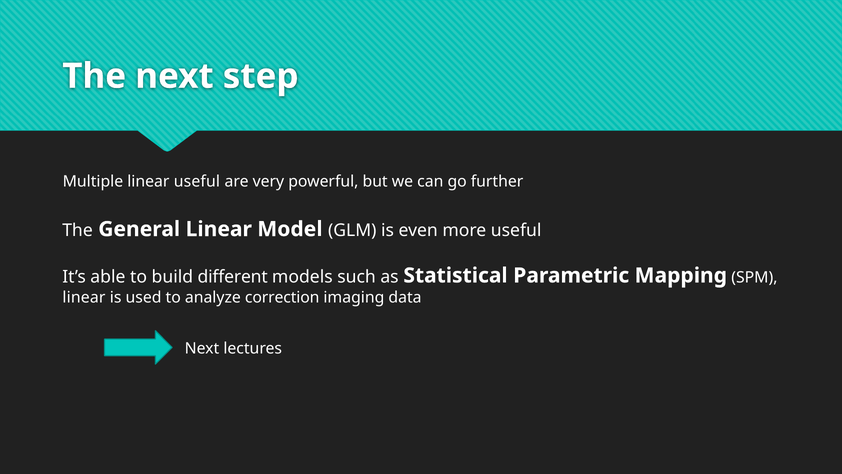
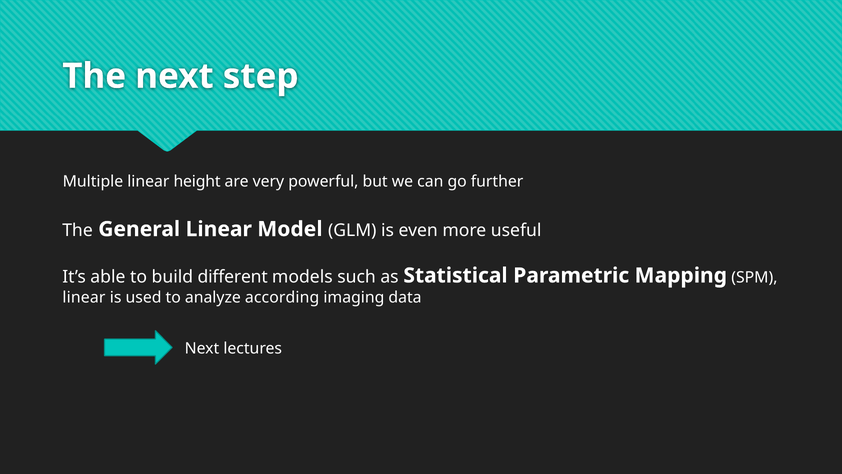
linear useful: useful -> height (197, 181)
correction: correction -> according (282, 297)
